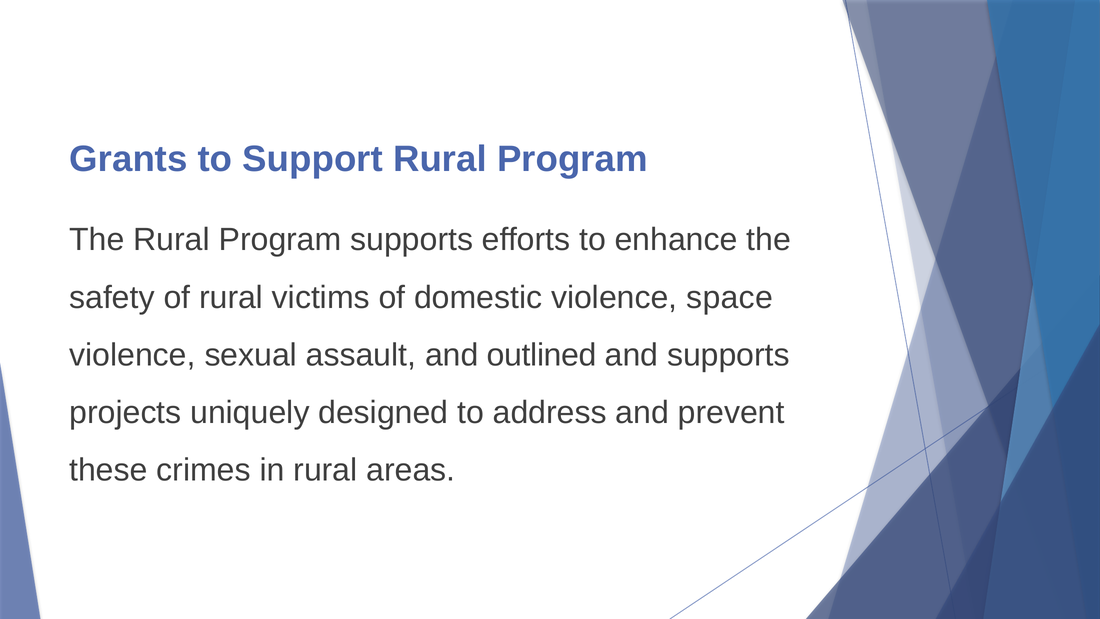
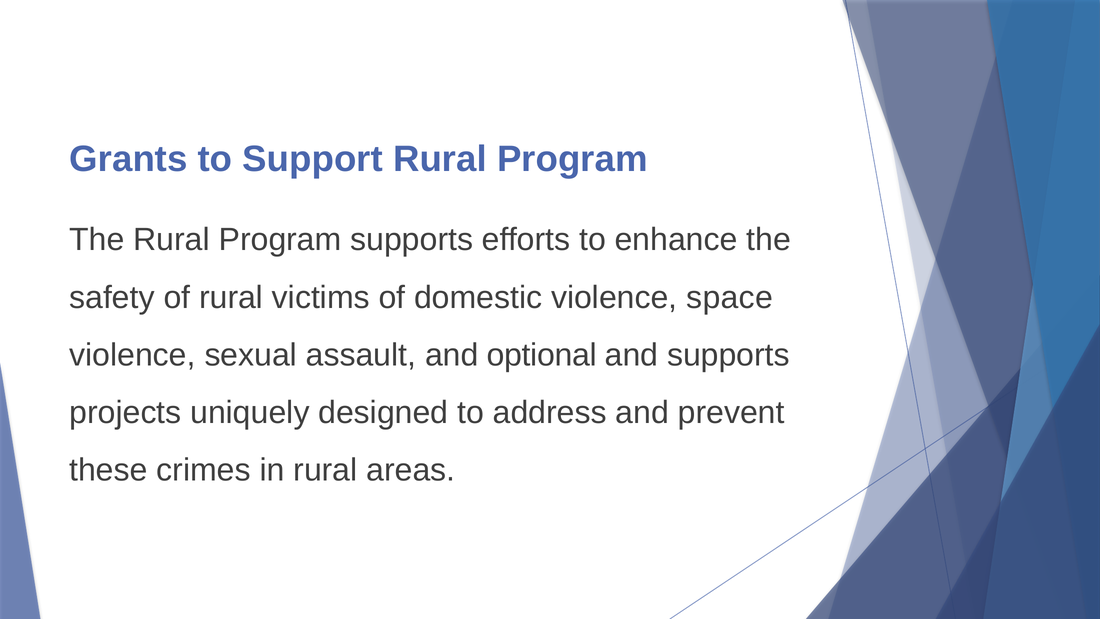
outlined: outlined -> optional (542, 355)
